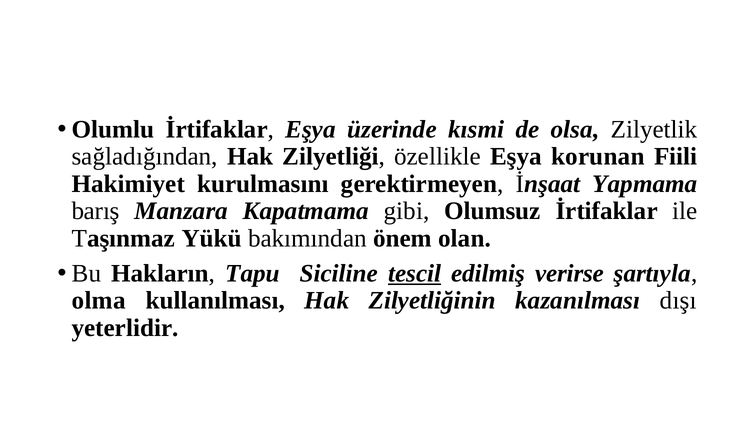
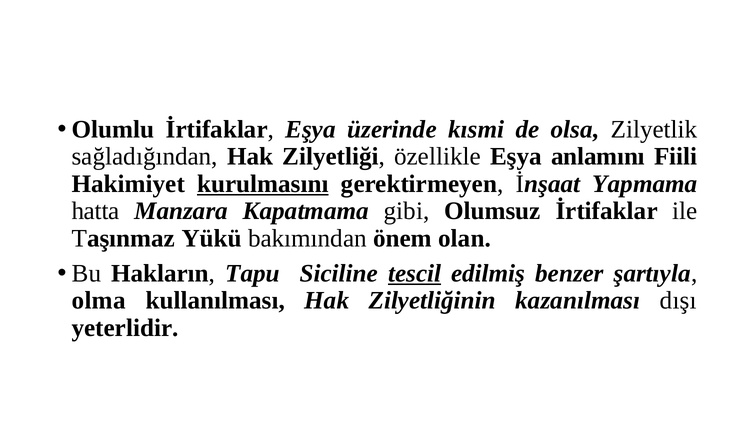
korunan: korunan -> anlamını (598, 157)
kurulmasını underline: none -> present (263, 184)
barış: barış -> hatta (96, 211)
verirse: verirse -> benzer (570, 273)
